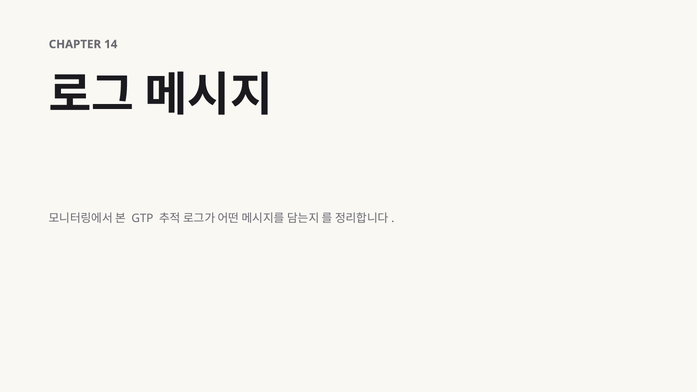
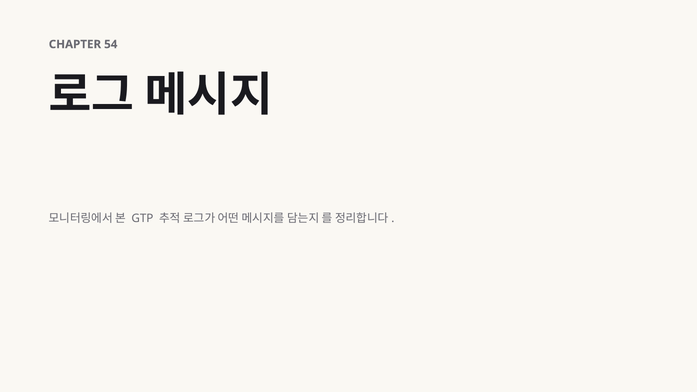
14: 14 -> 54 (111, 44)
